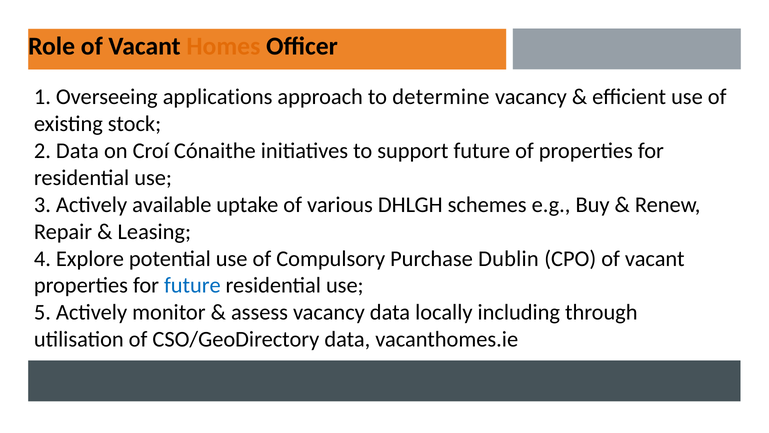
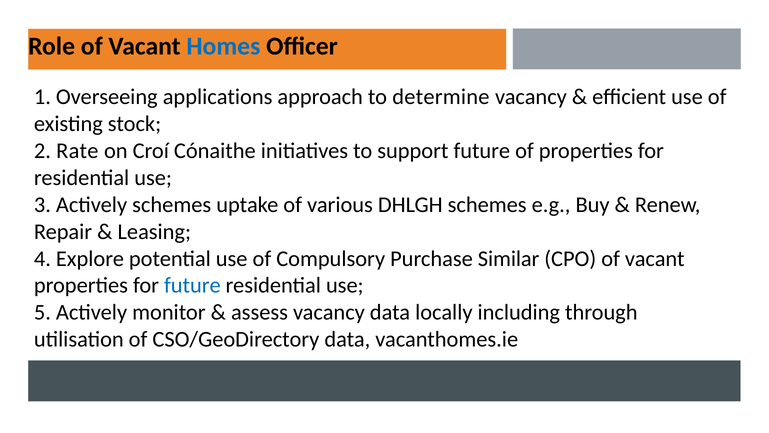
Homes colour: orange -> blue (223, 46)
2 Data: Data -> Rate (77, 151)
Actively available: available -> schemes (172, 204)
Dublin: Dublin -> Similar (509, 258)
